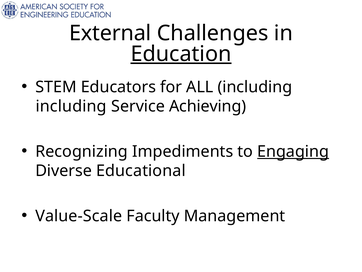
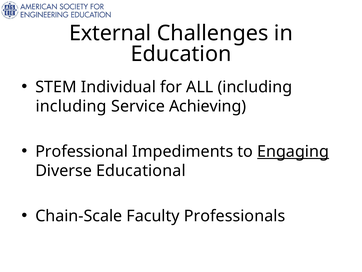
Education underline: present -> none (181, 54)
Educators: Educators -> Individual (118, 87)
Recognizing: Recognizing -> Professional (82, 151)
Value-Scale: Value-Scale -> Chain-Scale (79, 216)
Management: Management -> Professionals (235, 216)
